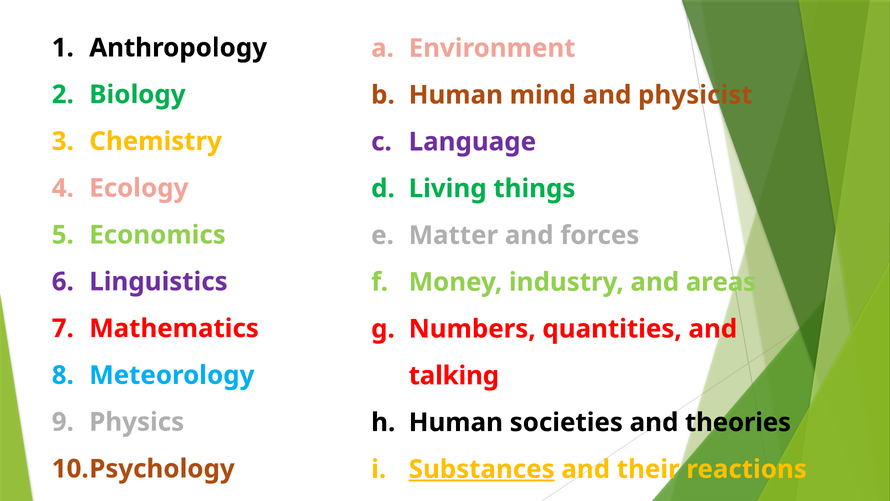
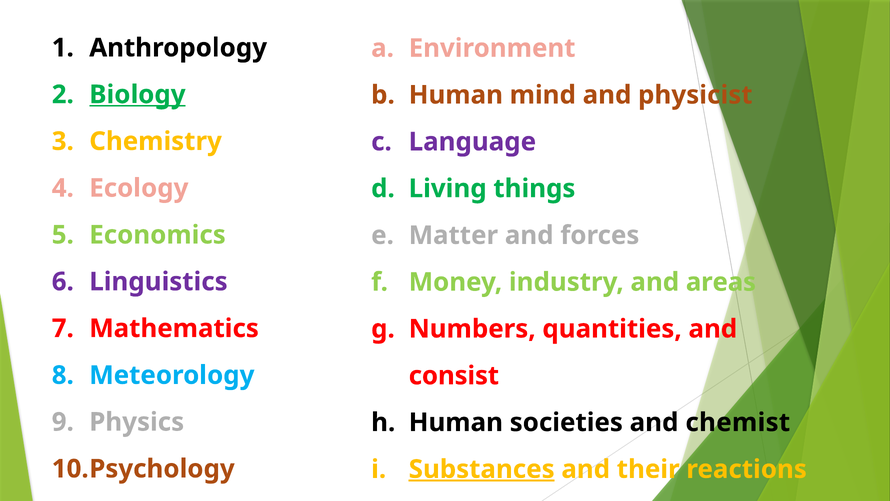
Biology underline: none -> present (137, 95)
talking: talking -> consist (454, 375)
theories: theories -> chemist (738, 422)
